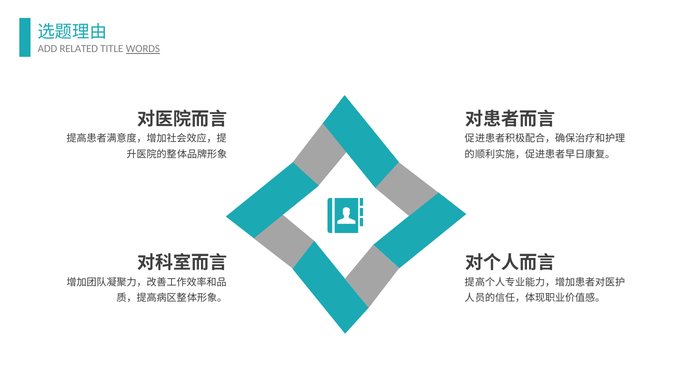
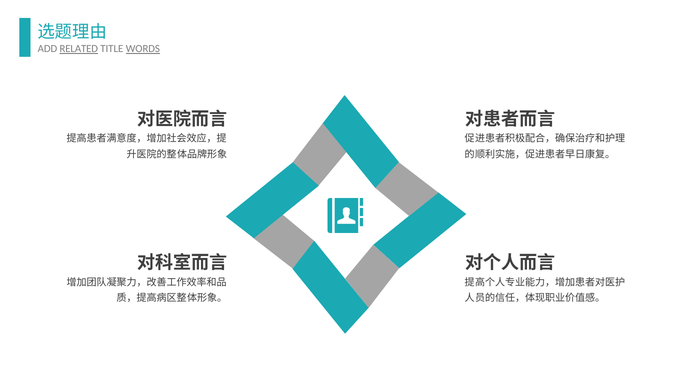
RELATED underline: none -> present (79, 49)
